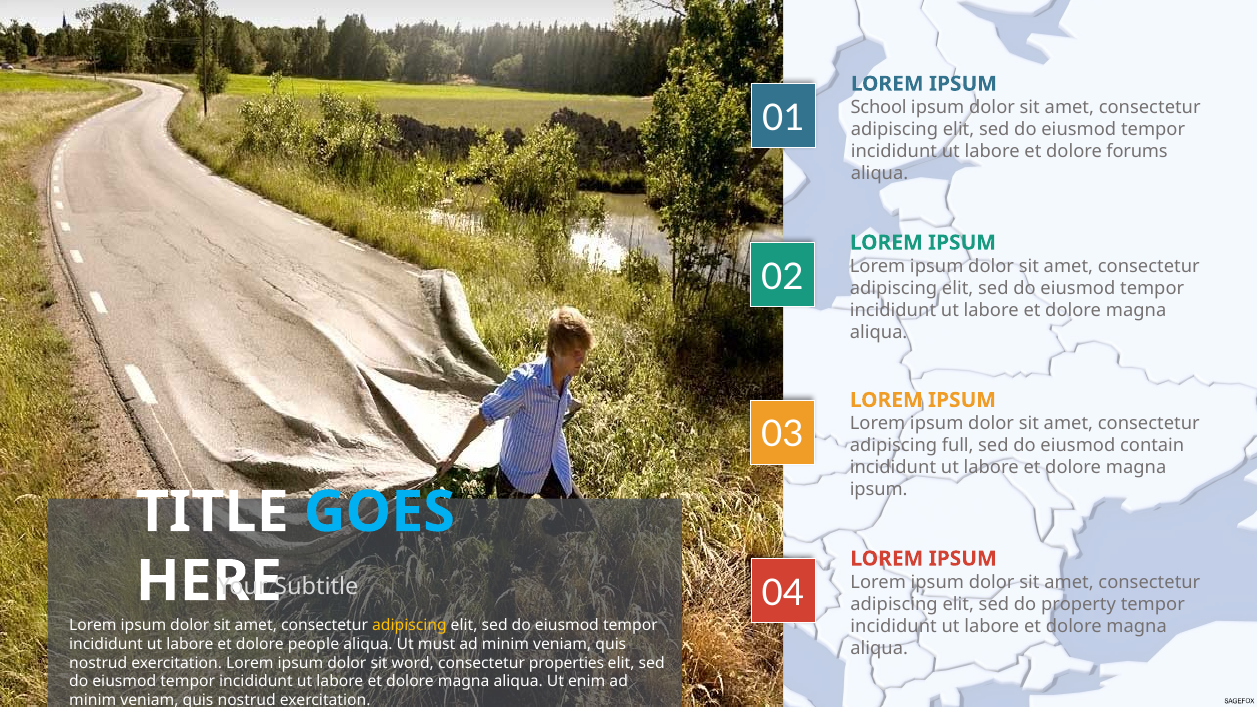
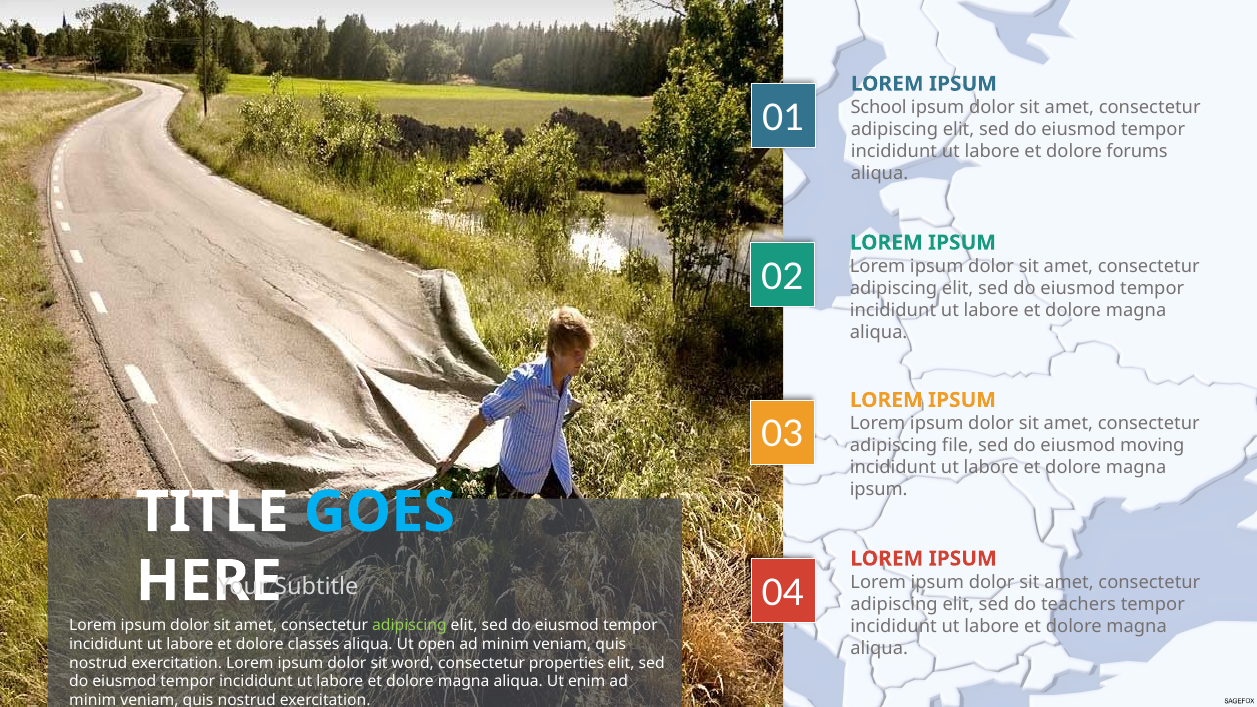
full: full -> file (958, 445)
contain: contain -> moving (1152, 445)
property: property -> teachers (1078, 604)
adipiscing colour: yellow -> light green (409, 625)
people: people -> classes (314, 644)
must: must -> open (437, 644)
